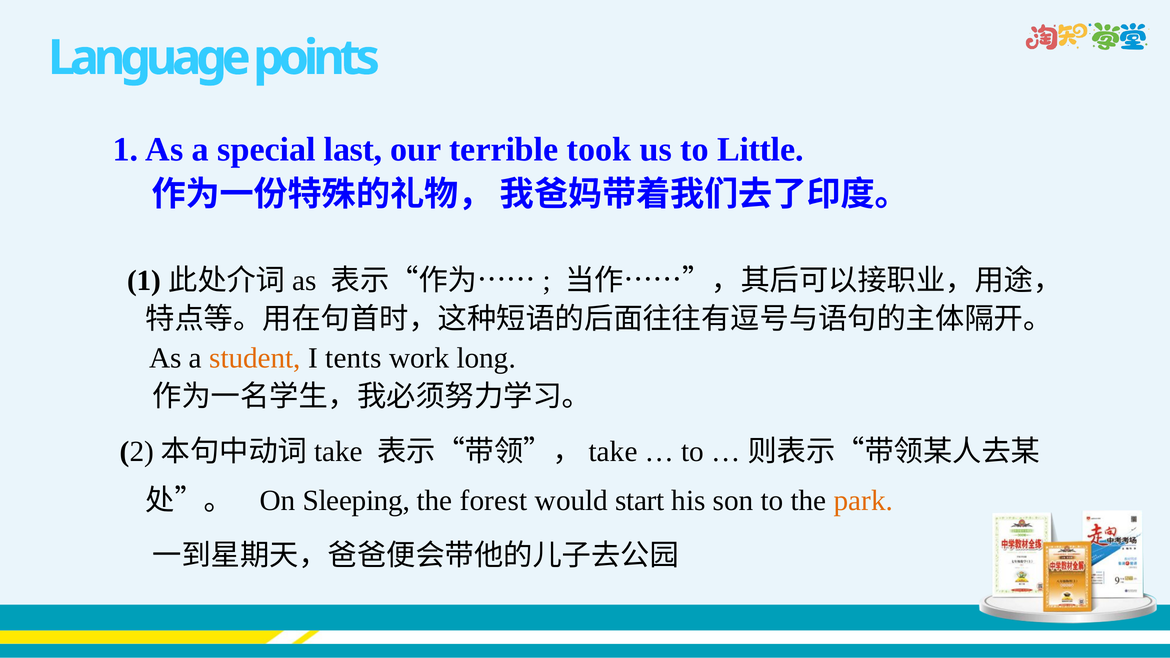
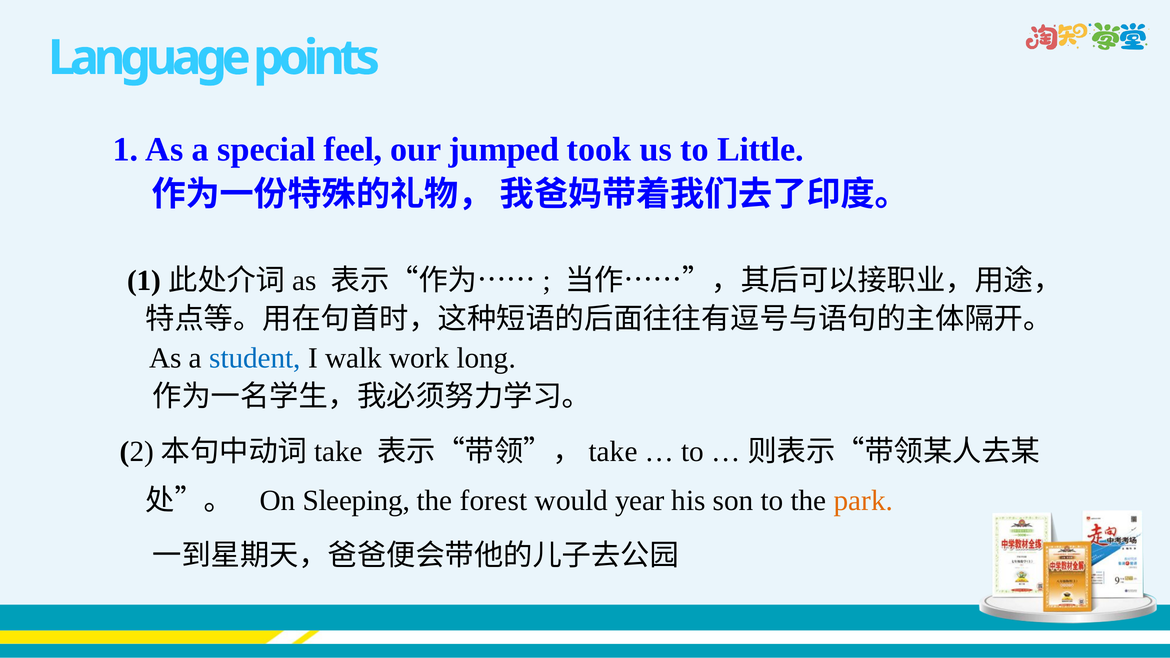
last: last -> feel (353, 149)
terrible: terrible -> jumped (504, 149)
student colour: orange -> blue (255, 358)
tents: tents -> walk (354, 358)
start: start -> year (640, 501)
